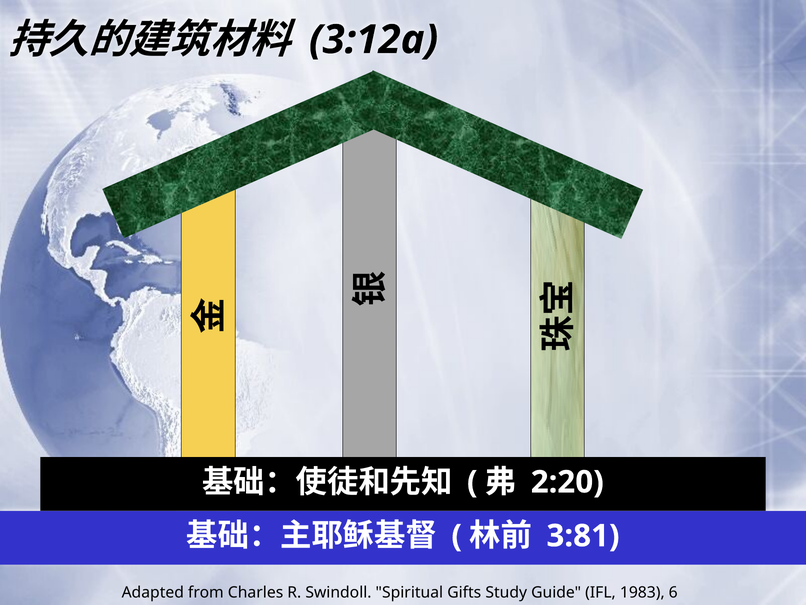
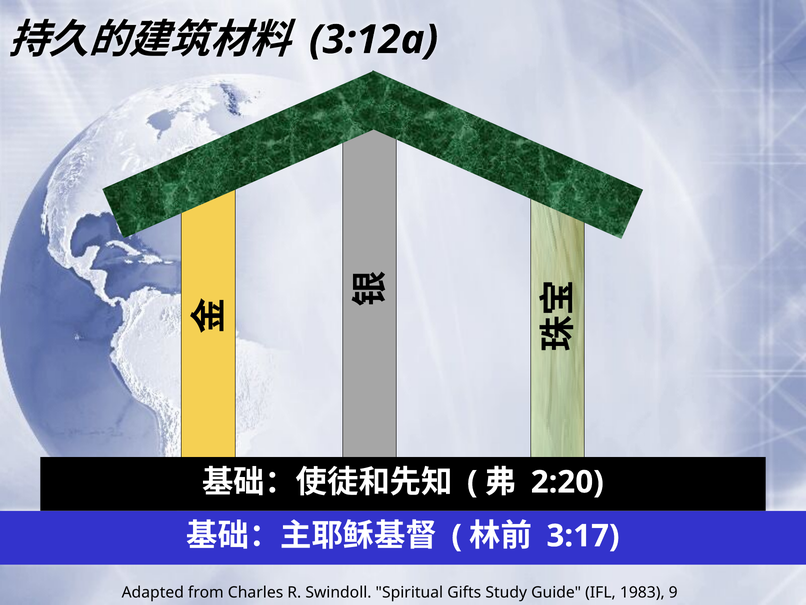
3:81: 3:81 -> 3:17 (583, 536)
6: 6 -> 9 (673, 592)
